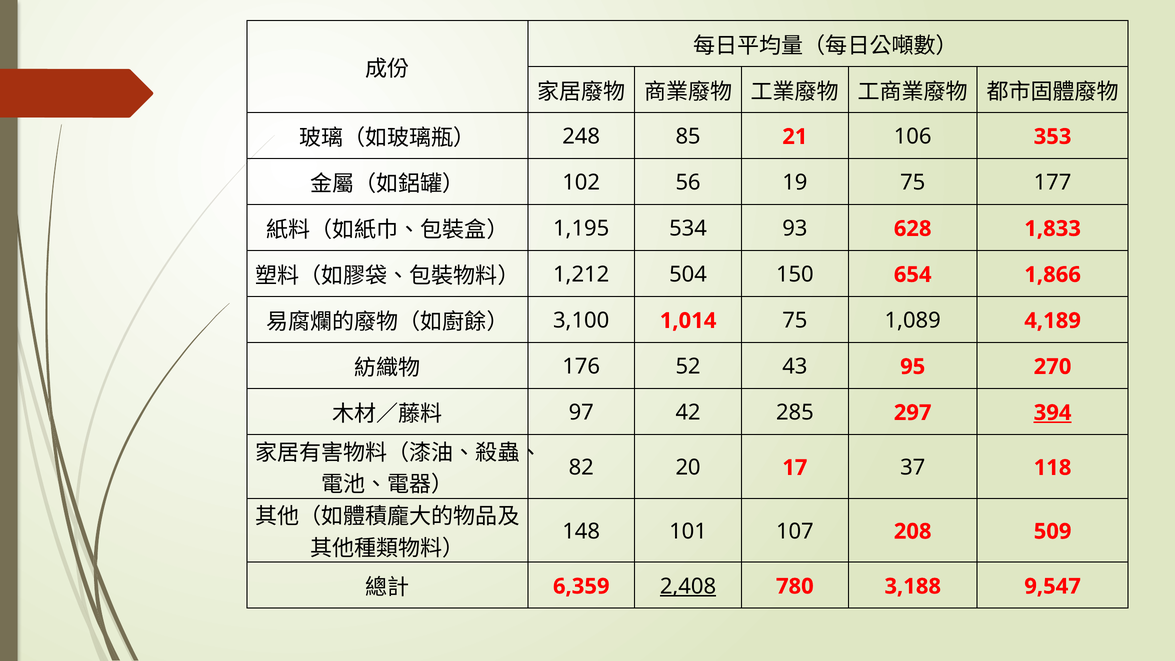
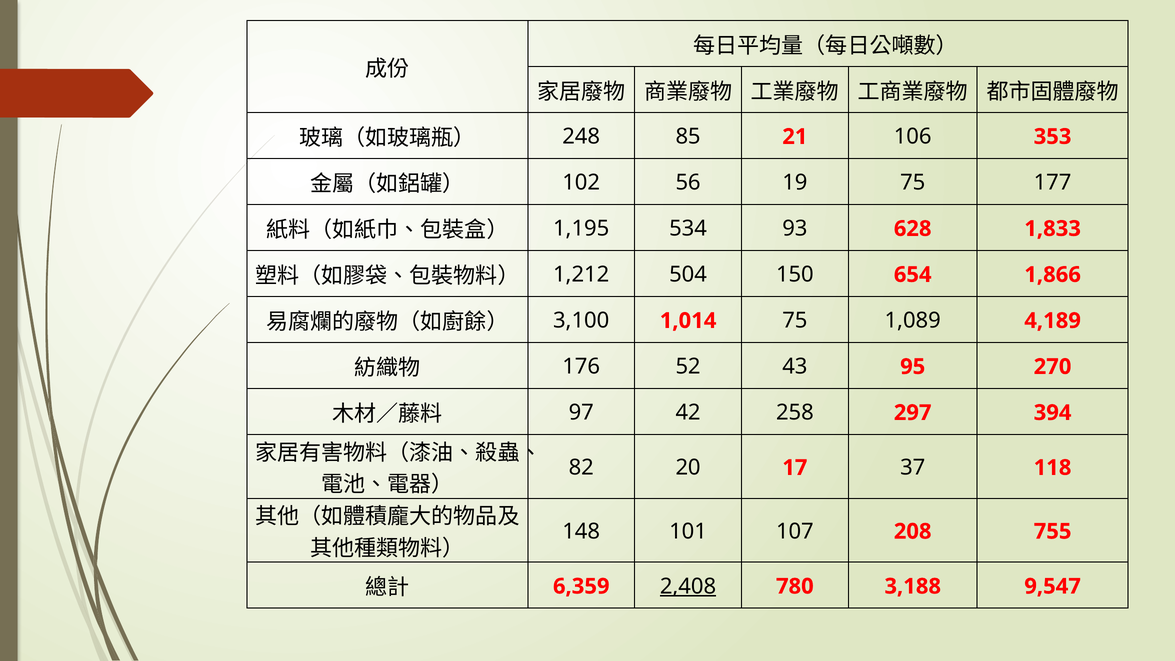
285: 285 -> 258 (795, 413)
394 underline: present -> none (1053, 413)
509: 509 -> 755 (1053, 531)
